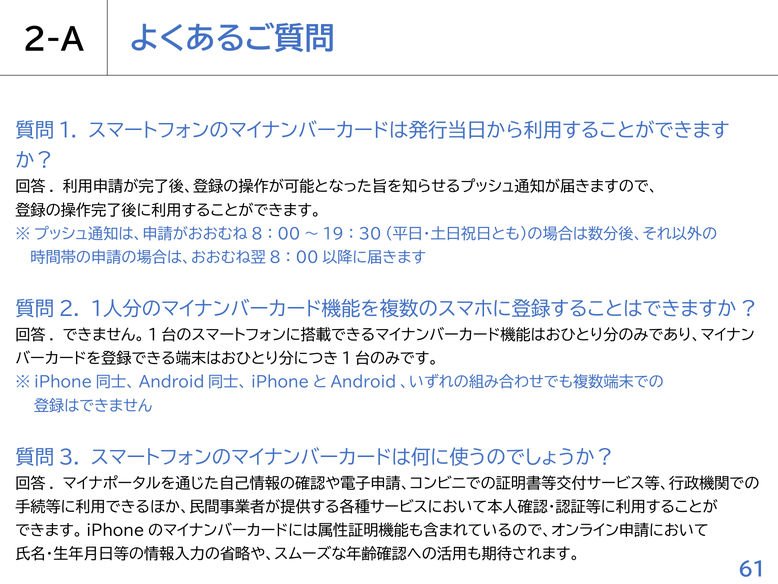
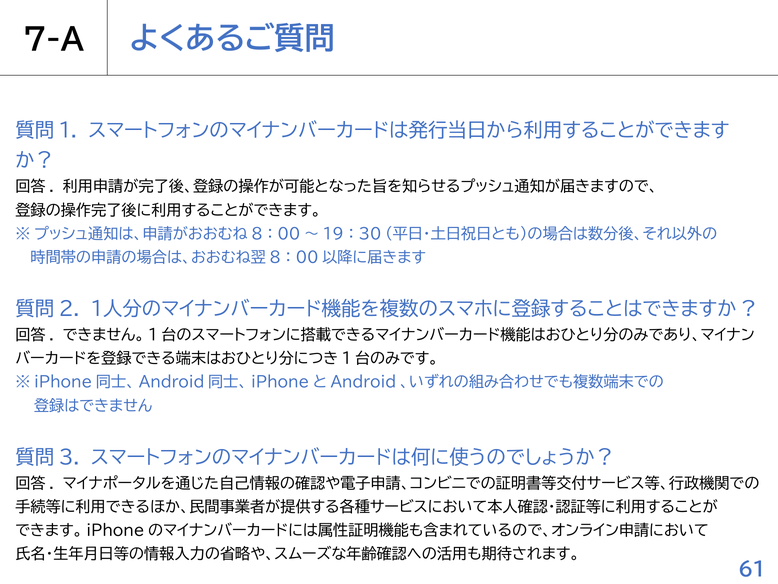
2-A: 2-A -> 7-A (54, 40)
